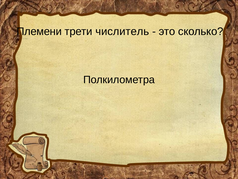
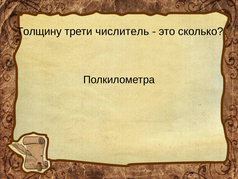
Племени: Племени -> Толщину (39, 31)
